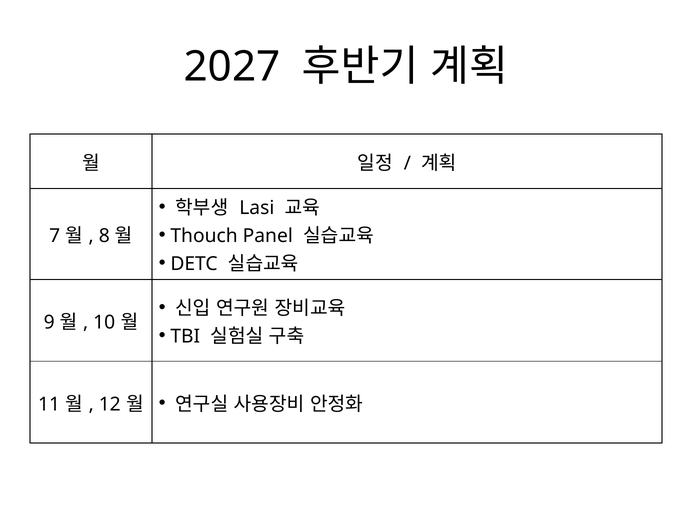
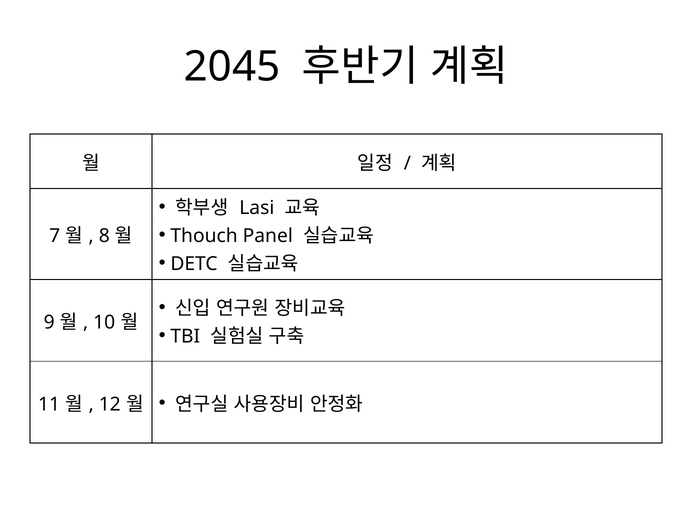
2027: 2027 -> 2045 (232, 67)
